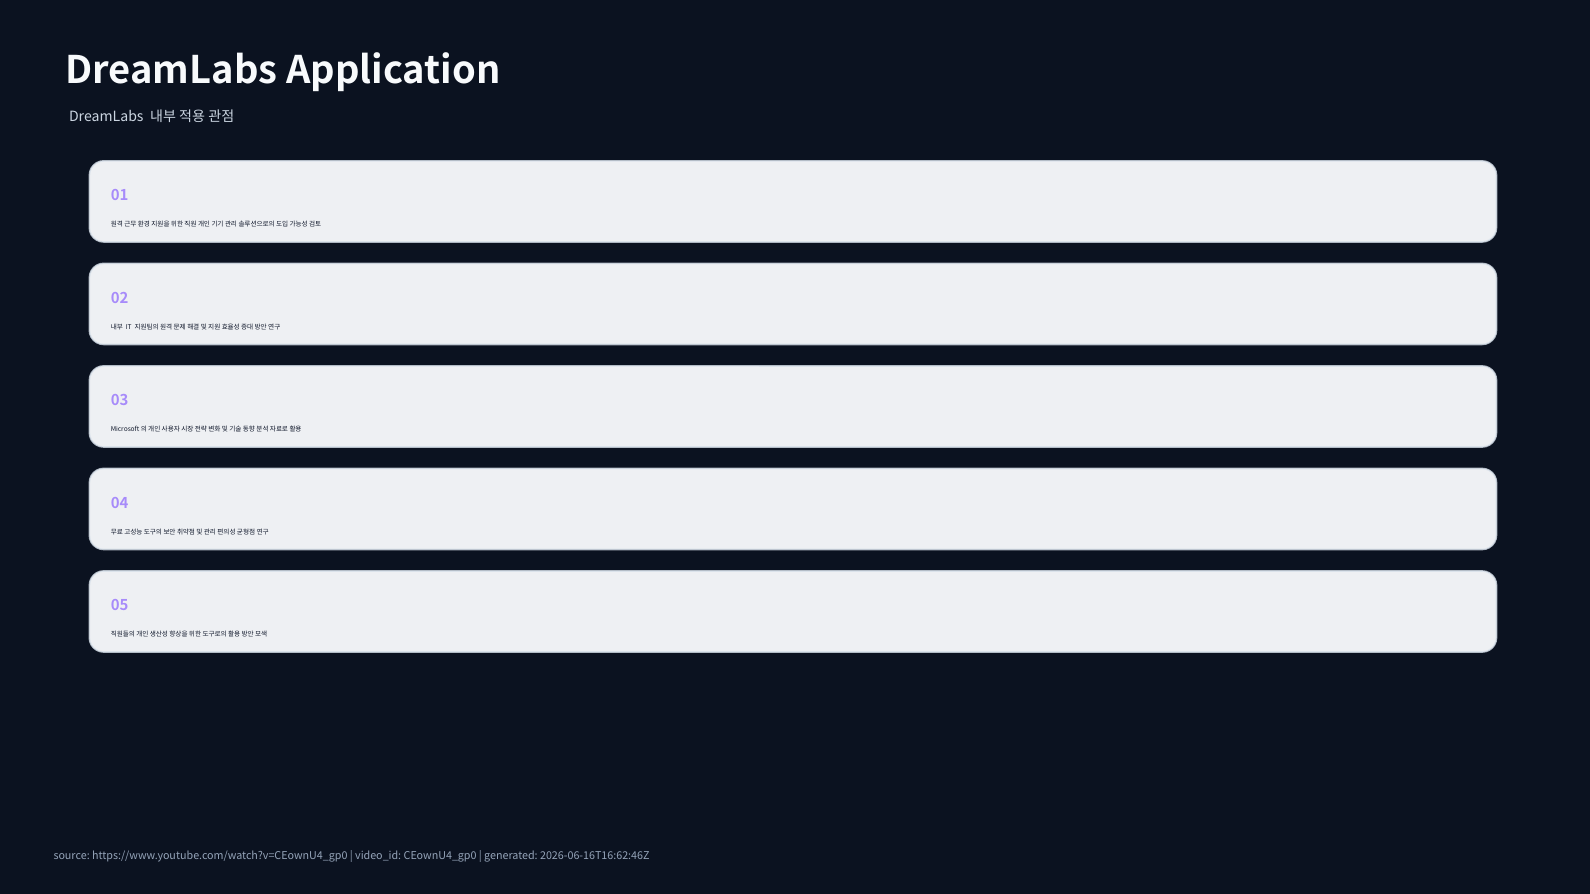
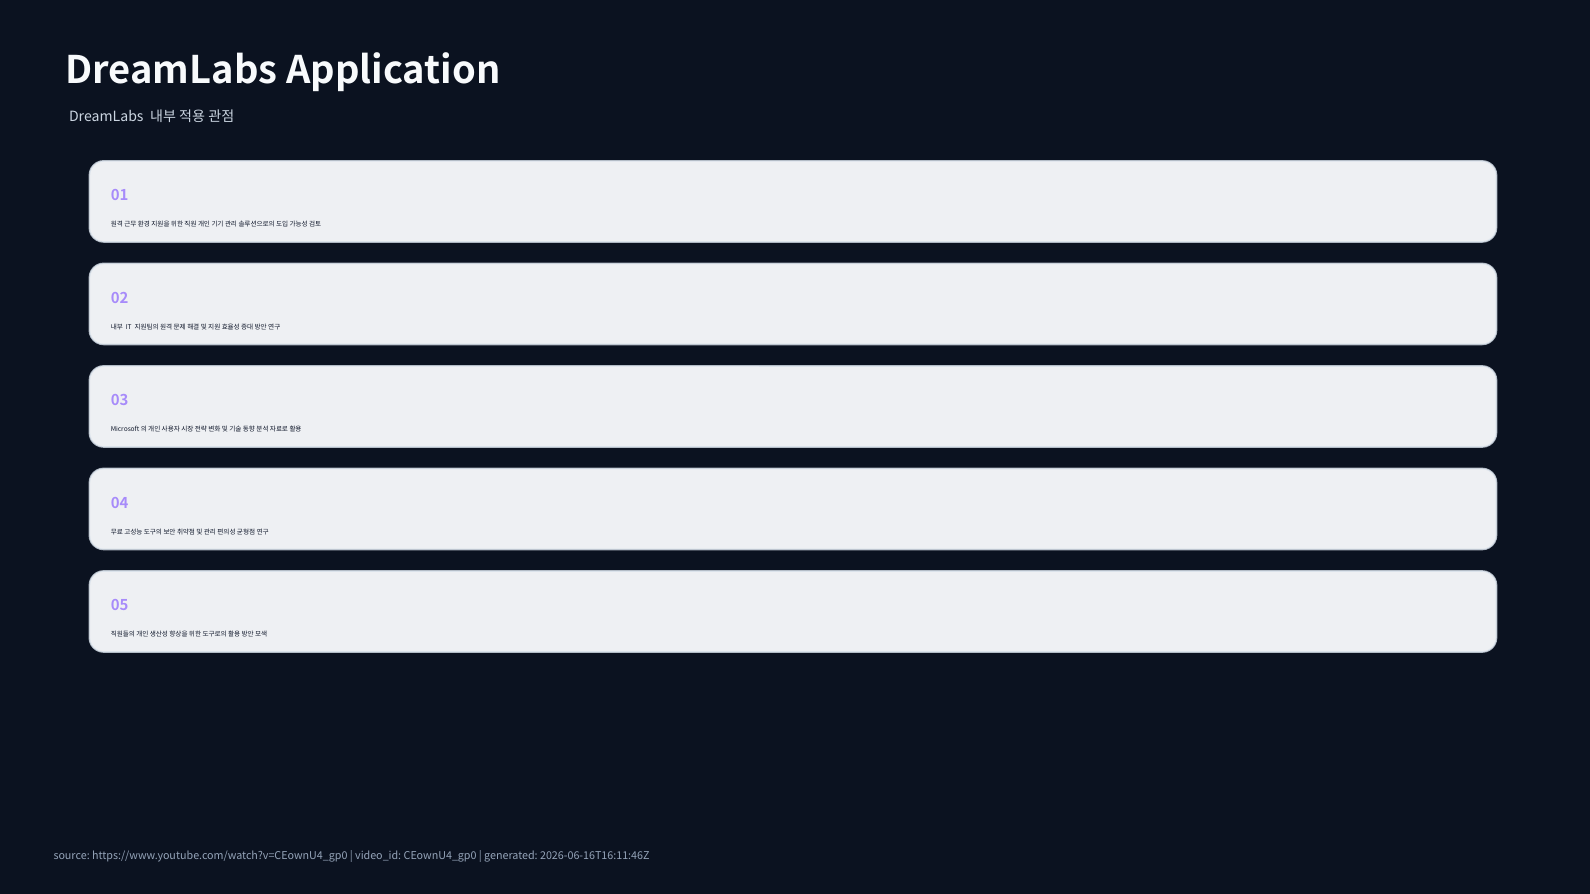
2026-06-16T16:62:46Z: 2026-06-16T16:62:46Z -> 2026-06-16T16:11:46Z (595, 856)
